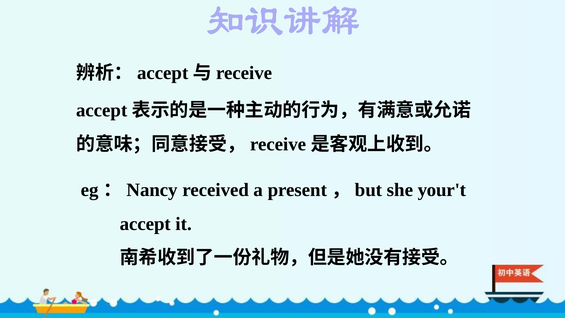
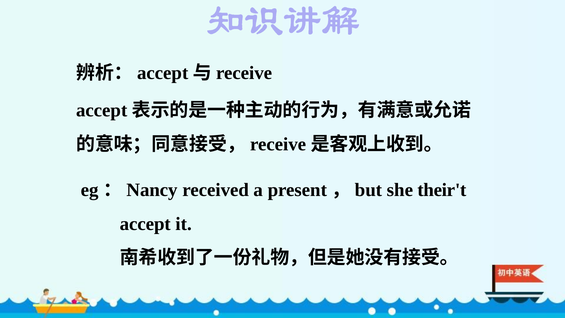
your't: your't -> their't (442, 190)
